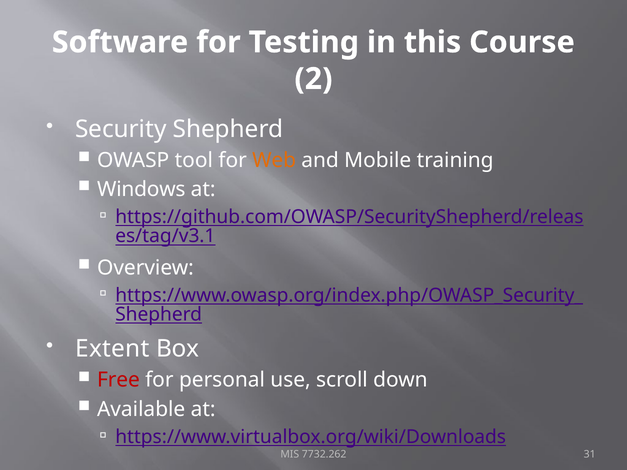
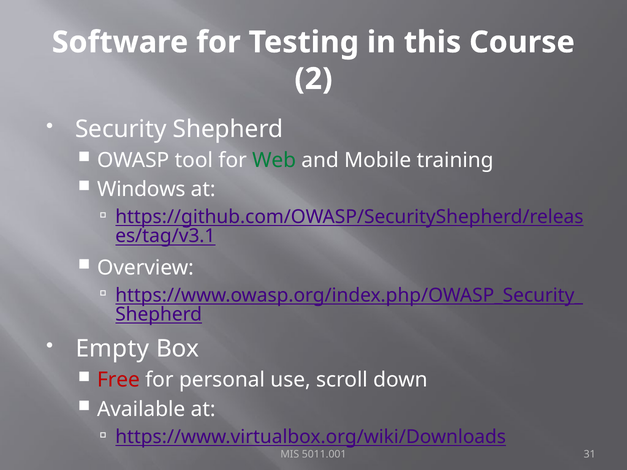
Web colour: orange -> green (274, 160)
Extent: Extent -> Empty (112, 349)
7732.262: 7732.262 -> 5011.001 (324, 455)
